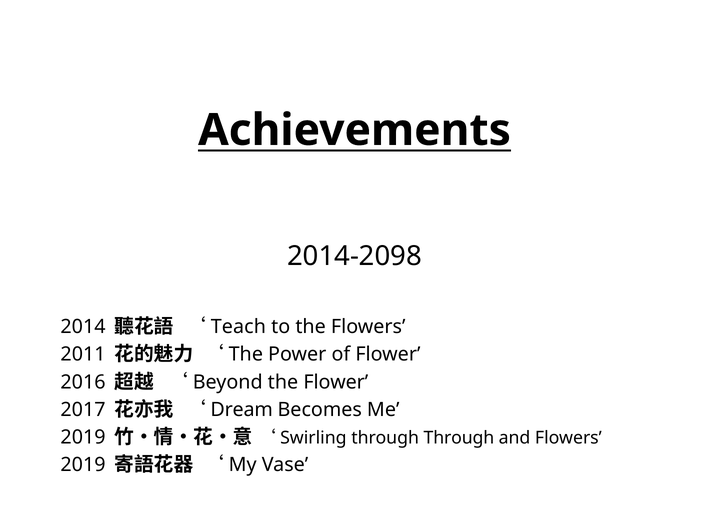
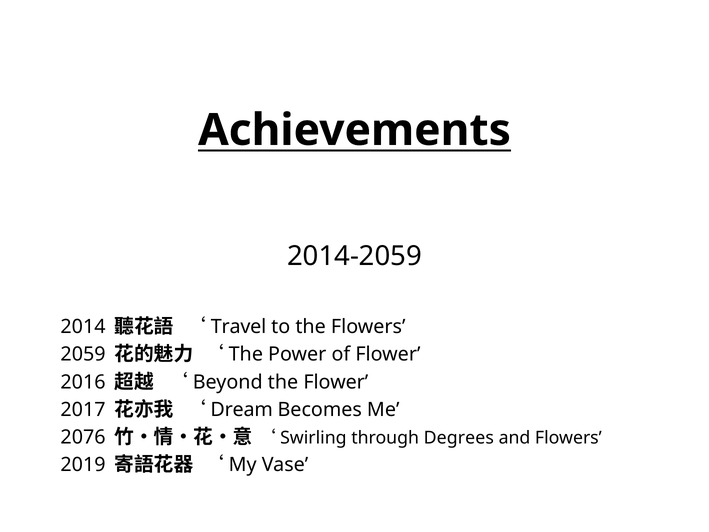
2014-2098: 2014-2098 -> 2014-2059 (354, 256)
Teach: Teach -> Travel (239, 327)
2011: 2011 -> 2059 (83, 354)
2019: 2019 -> 2076 (83, 437)
through Through: Through -> Degrees (459, 438)
